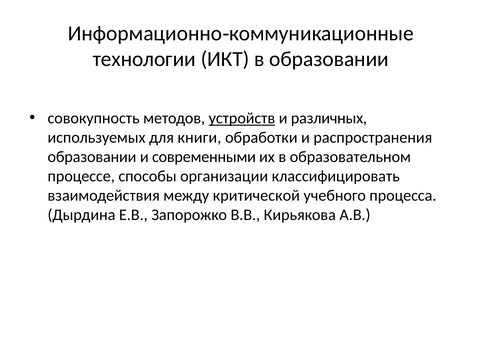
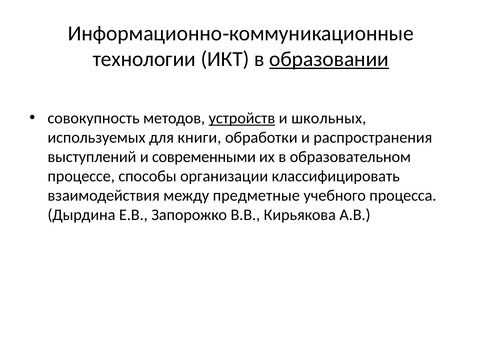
образовании underline: none -> present (329, 59)
различных: различных -> школьных (329, 118)
образовании: образовании -> выступлений (92, 157)
критической: критической -> предметные (256, 195)
